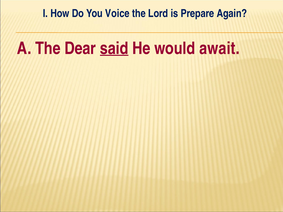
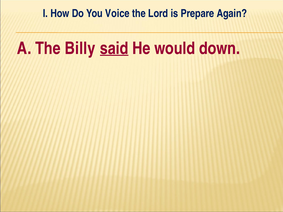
Dear: Dear -> Billy (80, 48)
await: await -> down (220, 48)
